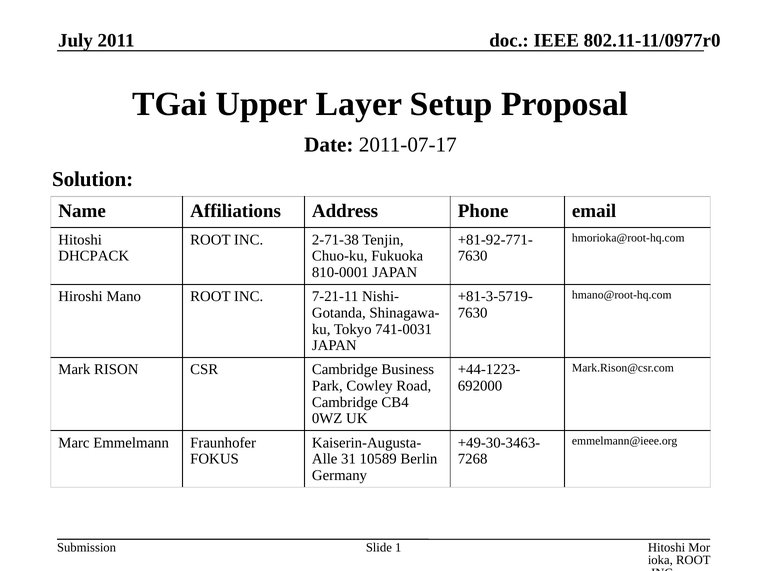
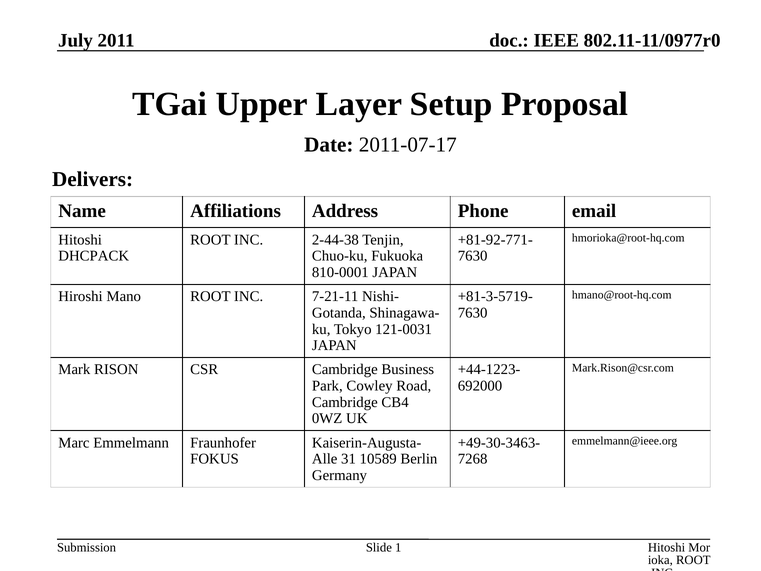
Solution: Solution -> Delivers (93, 179)
2-71-38: 2-71-38 -> 2-44-38 (335, 240)
741-0031: 741-0031 -> 121-0031 (404, 329)
